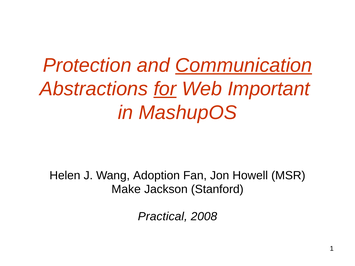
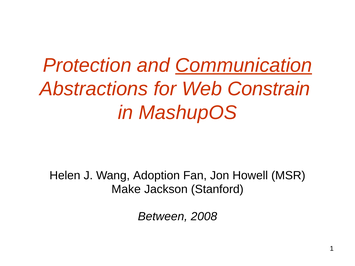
for underline: present -> none (165, 89)
Important: Important -> Constrain (269, 89)
Practical: Practical -> Between (163, 217)
